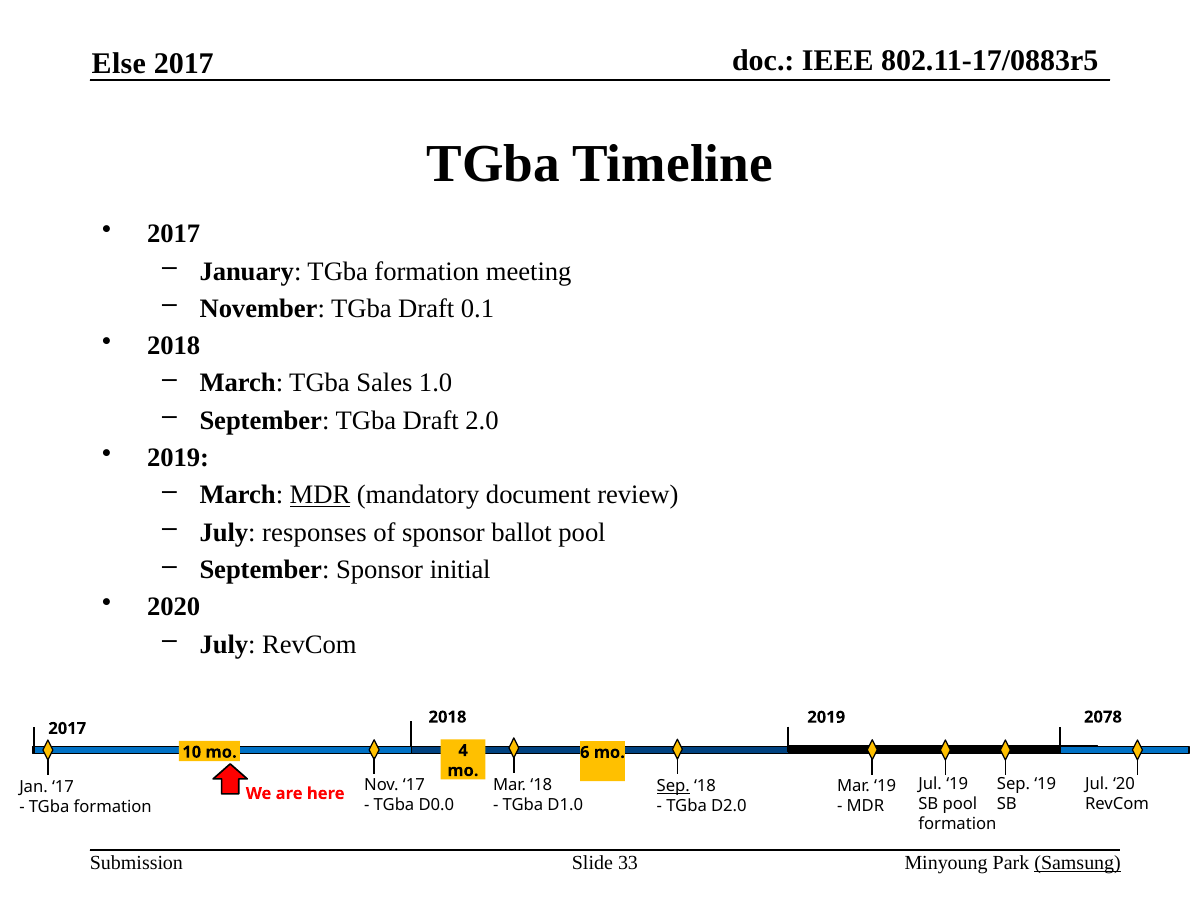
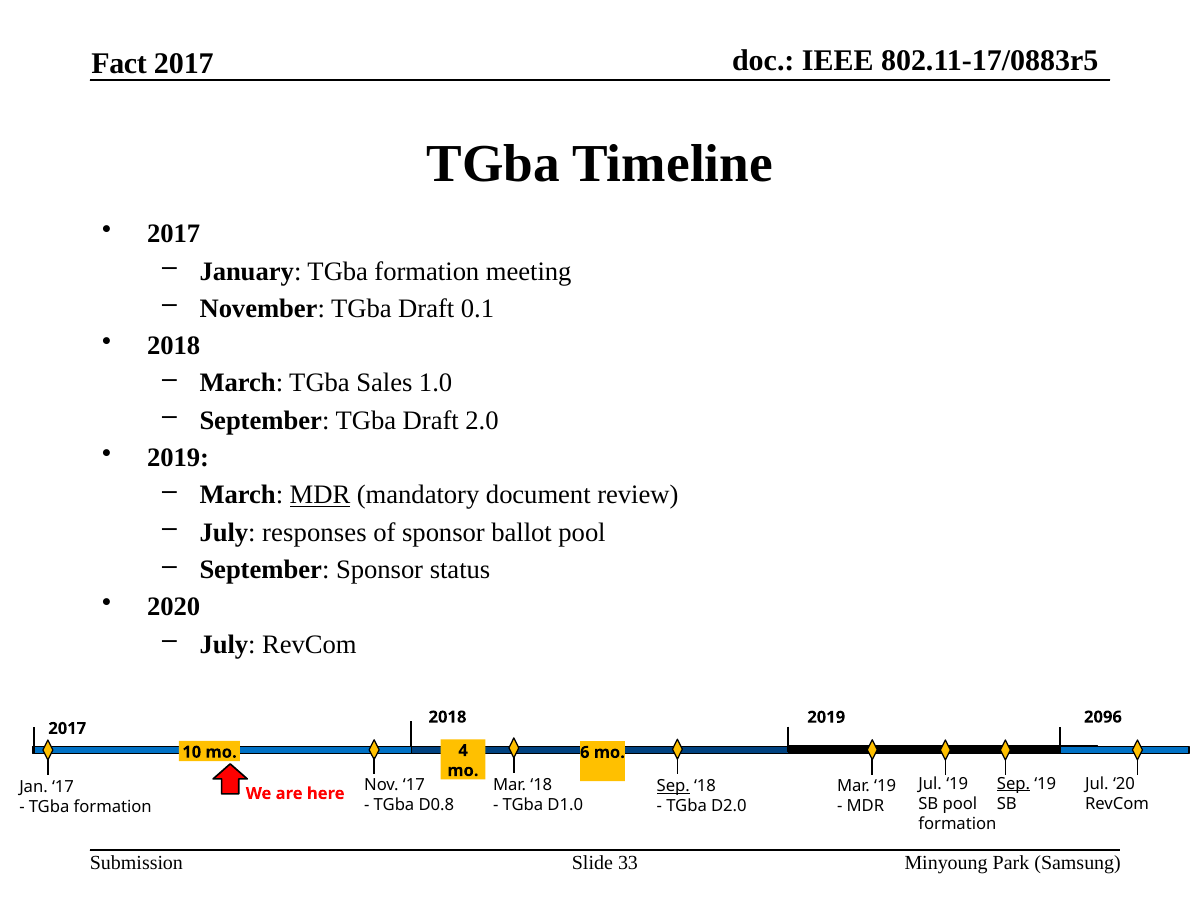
Else: Else -> Fact (119, 64)
initial: initial -> status (460, 570)
2078: 2078 -> 2096 (1103, 717)
Sep underline: none -> present (1014, 784)
D0.0: D0.0 -> D0.8 (436, 805)
Samsung underline: present -> none (1078, 863)
